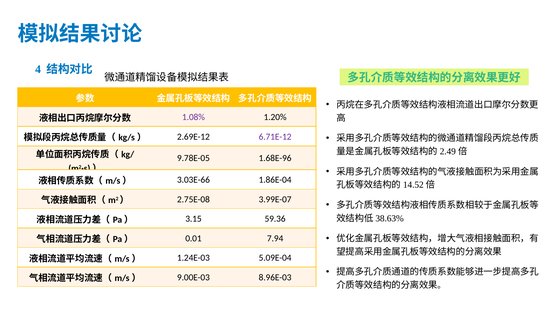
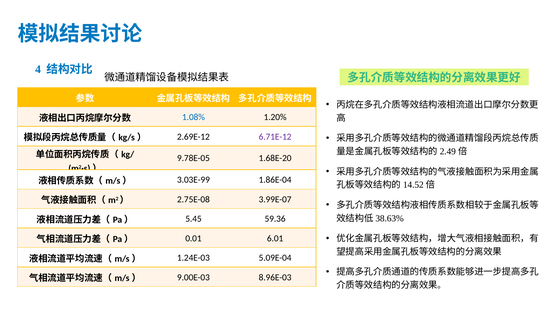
1.08% colour: purple -> blue (193, 117)
1.68E-96: 1.68E-96 -> 1.68E-20 (275, 158)
3.03E-66: 3.03E-66 -> 3.03E-99 (193, 180)
3.15: 3.15 -> 5.45 (193, 219)
7.94: 7.94 -> 6.01 (275, 238)
